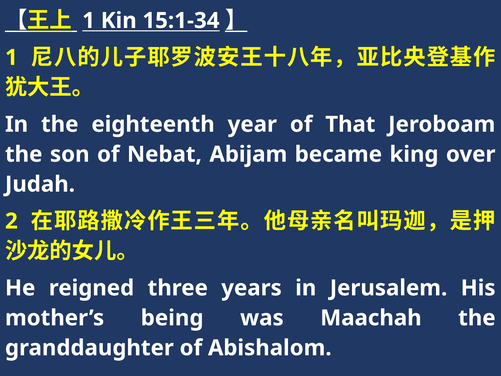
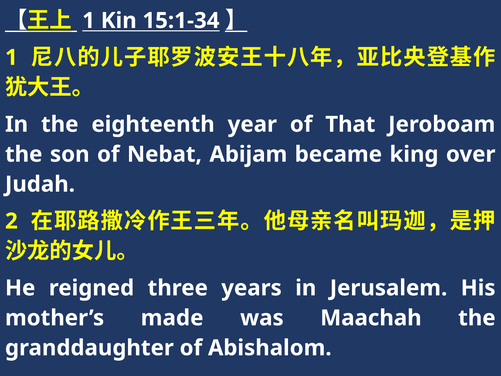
being: being -> made (172, 318)
